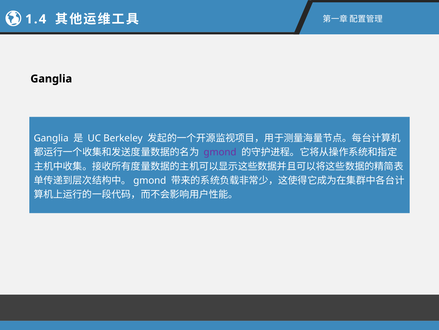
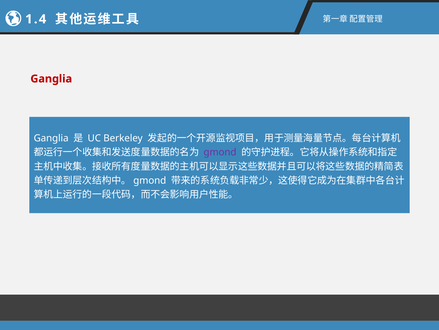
Ganglia colour: black -> red (51, 79)
